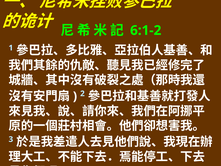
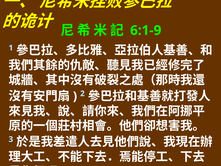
6:1-2: 6:1-2 -> 6:1-9 (146, 30)
